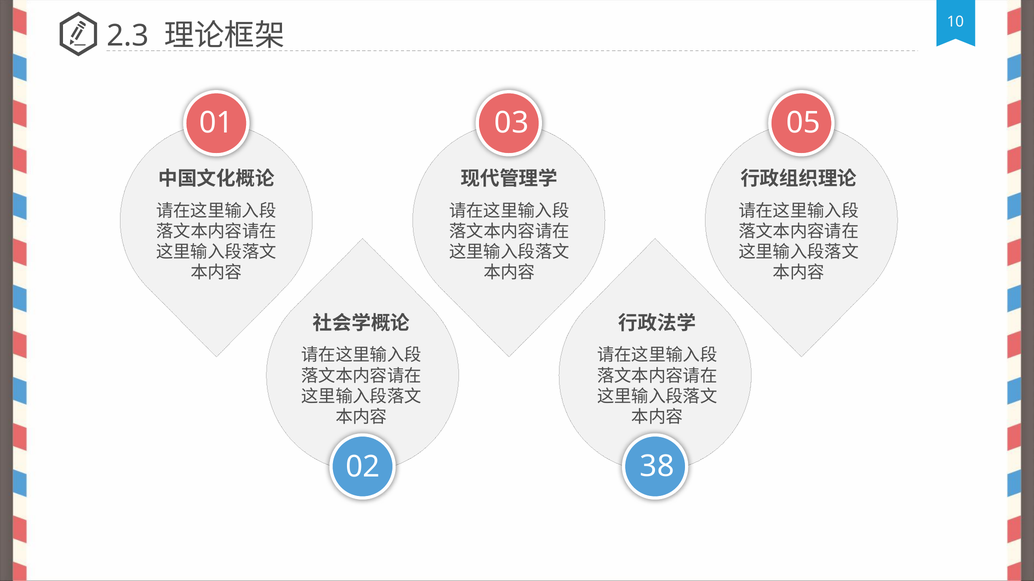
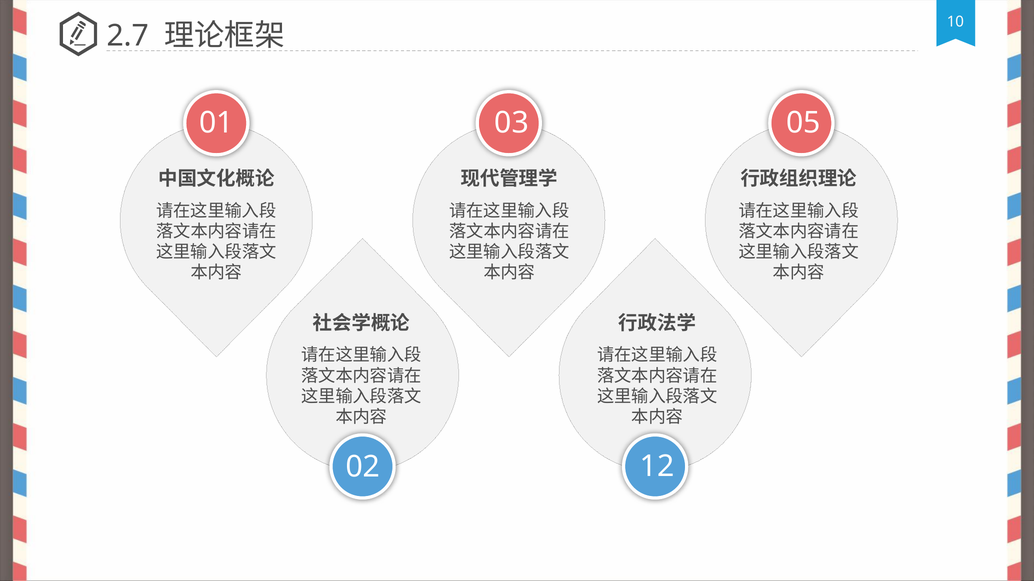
2.3: 2.3 -> 2.7 (128, 36)
38: 38 -> 12 (657, 466)
